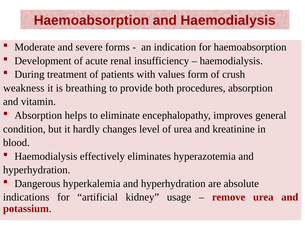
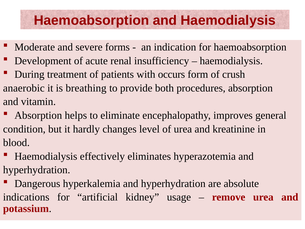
values: values -> occurs (172, 74)
weakness: weakness -> anaerobic (24, 88)
